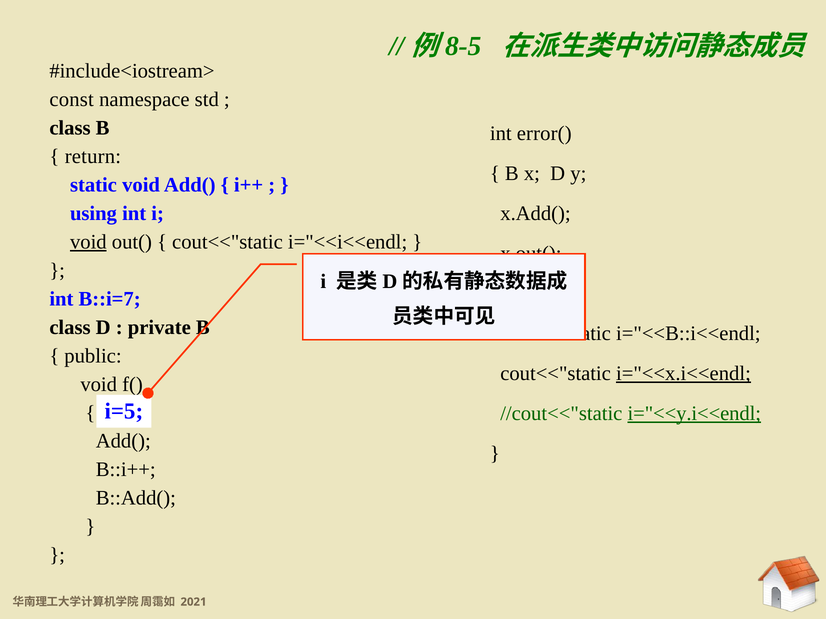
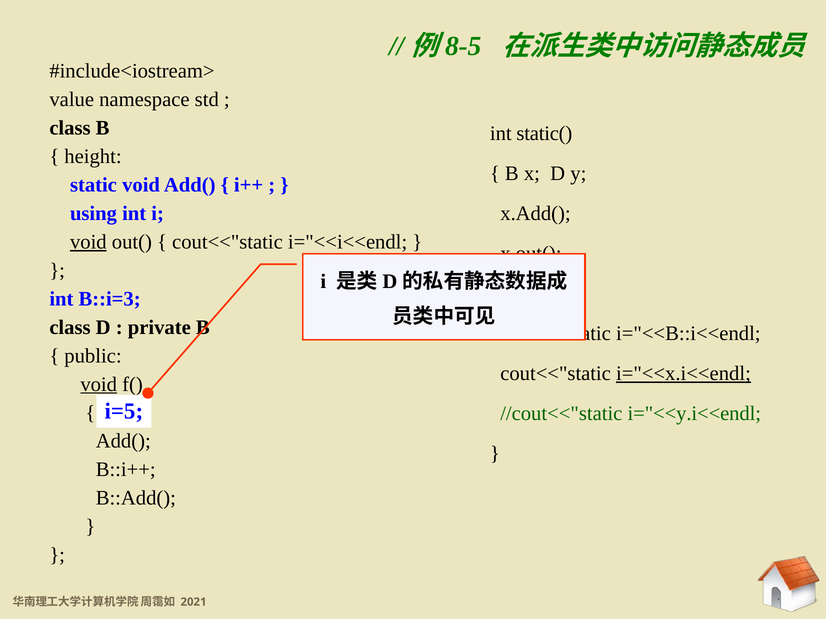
const: const -> value (72, 100)
error(: error( -> static( (544, 133)
return: return -> height (93, 157)
B::i=7: B::i=7 -> B::i=3 (110, 299)
void underline: none -> present (99, 385)
i="<<y.i<<endl underline: present -> none (694, 414)
